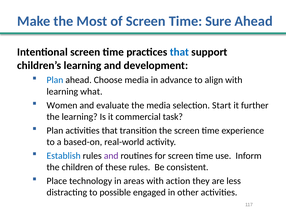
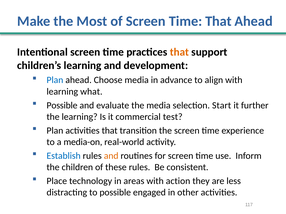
Time Sure: Sure -> That (218, 21)
that colour: blue -> orange (179, 52)
Women: Women -> Possible (62, 106)
task: task -> test (173, 117)
based-on: based-on -> media-on (83, 142)
and colour: purple -> orange (111, 156)
